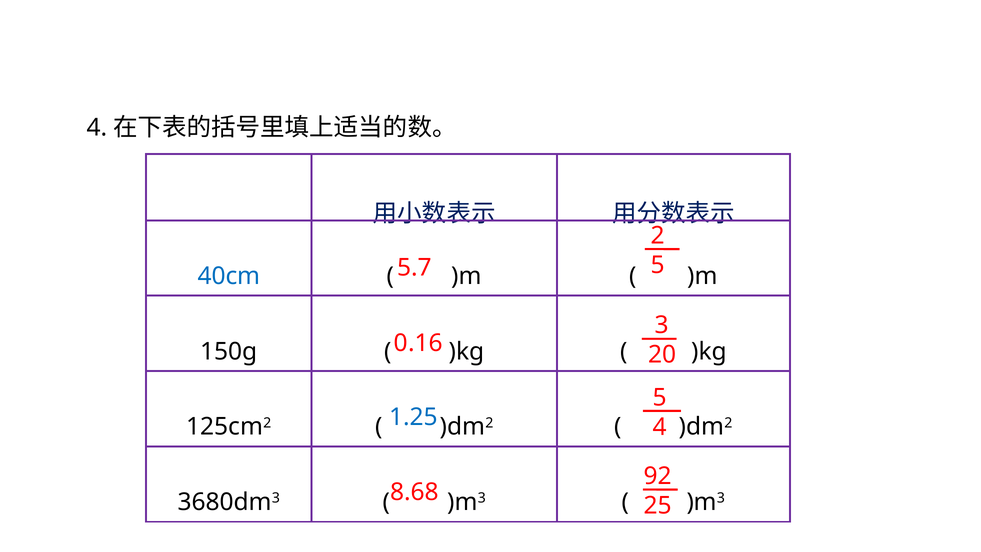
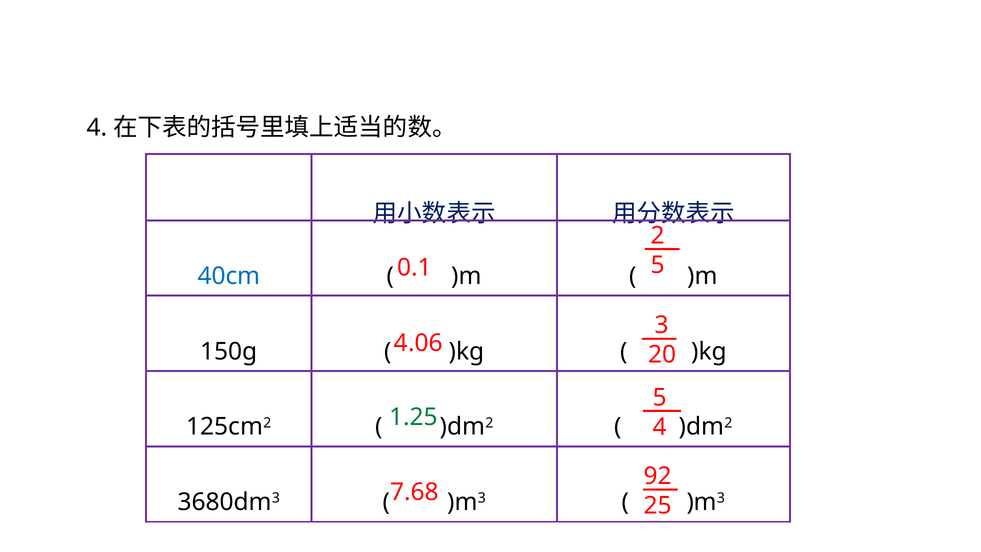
5.7: 5.7 -> 0.1 (414, 267)
0.16: 0.16 -> 4.06 (418, 343)
1.25 colour: blue -> green (413, 417)
8.68: 8.68 -> 7.68 (414, 492)
